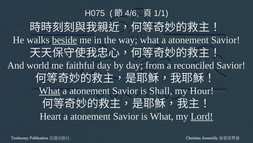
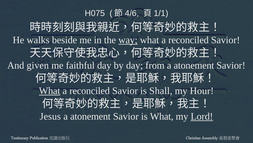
beside underline: present -> none (64, 40)
way underline: none -> present (128, 40)
atonement: atonement -> reconciled (189, 40)
world: world -> given (38, 65)
reconciled: reconciled -> atonement (194, 65)
atonement: atonement -> reconciled (90, 91)
Heart: Heart -> Jesus (50, 116)
